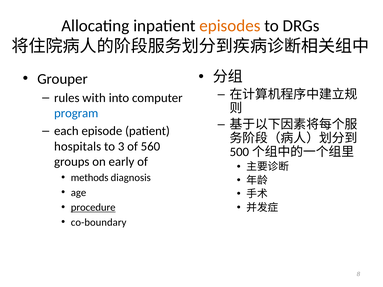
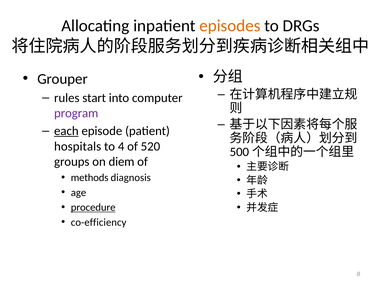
with: with -> start (94, 98)
program colour: blue -> purple (76, 113)
each underline: none -> present (66, 131)
3: 3 -> 4 (121, 146)
560: 560 -> 520 (150, 146)
early: early -> diem (122, 162)
co-boundary: co-boundary -> co-efficiency (99, 222)
